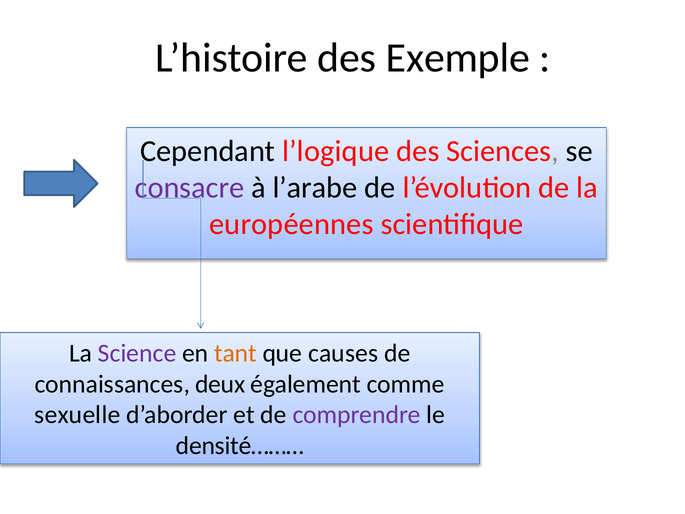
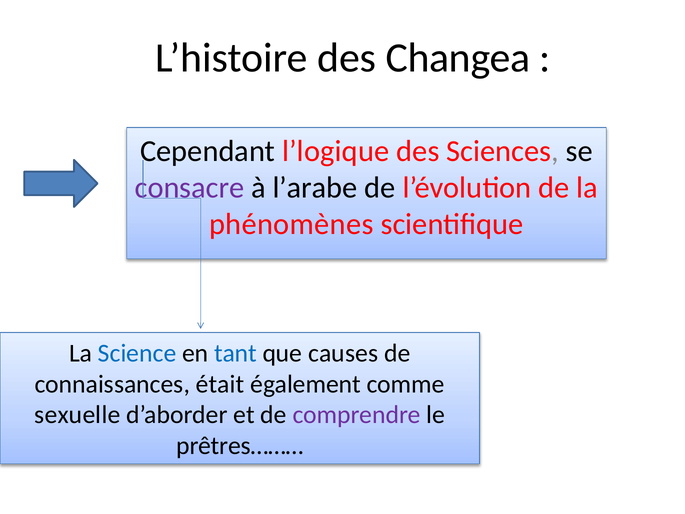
Exemple: Exemple -> Changea (458, 58)
européennes: européennes -> phénomènes (291, 224)
Science colour: purple -> blue (137, 353)
tant colour: orange -> blue (236, 353)
deux: deux -> était (220, 384)
densité………: densité……… -> prêtres……… (240, 446)
